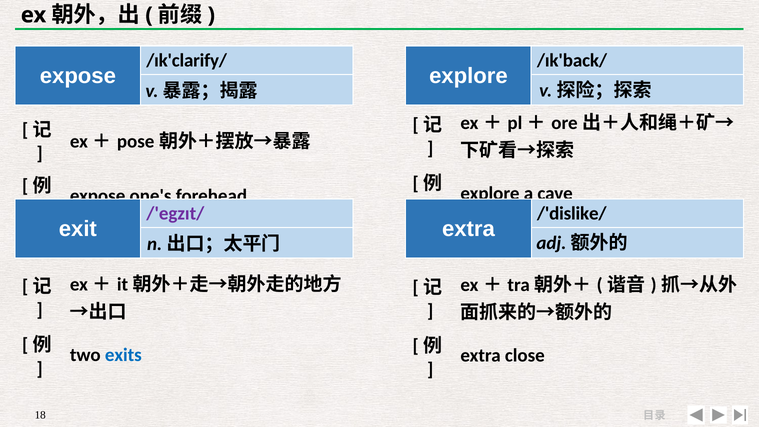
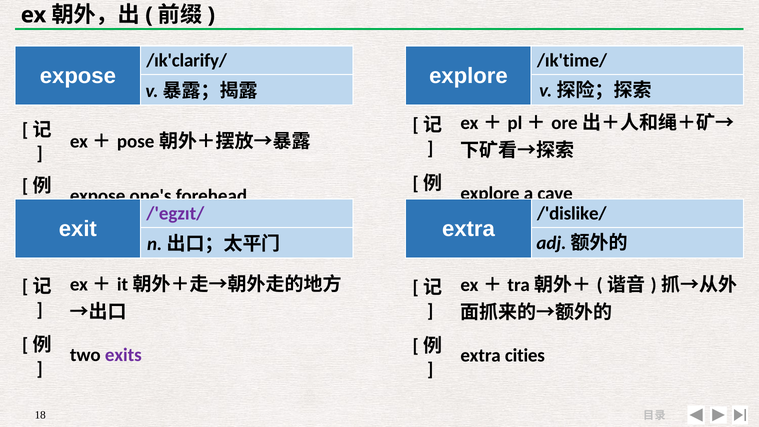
/ɪk'back/: /ɪk'back/ -> /ɪk'time/ (572, 60)
exits colour: blue -> purple (123, 355)
close: close -> cities (525, 356)
